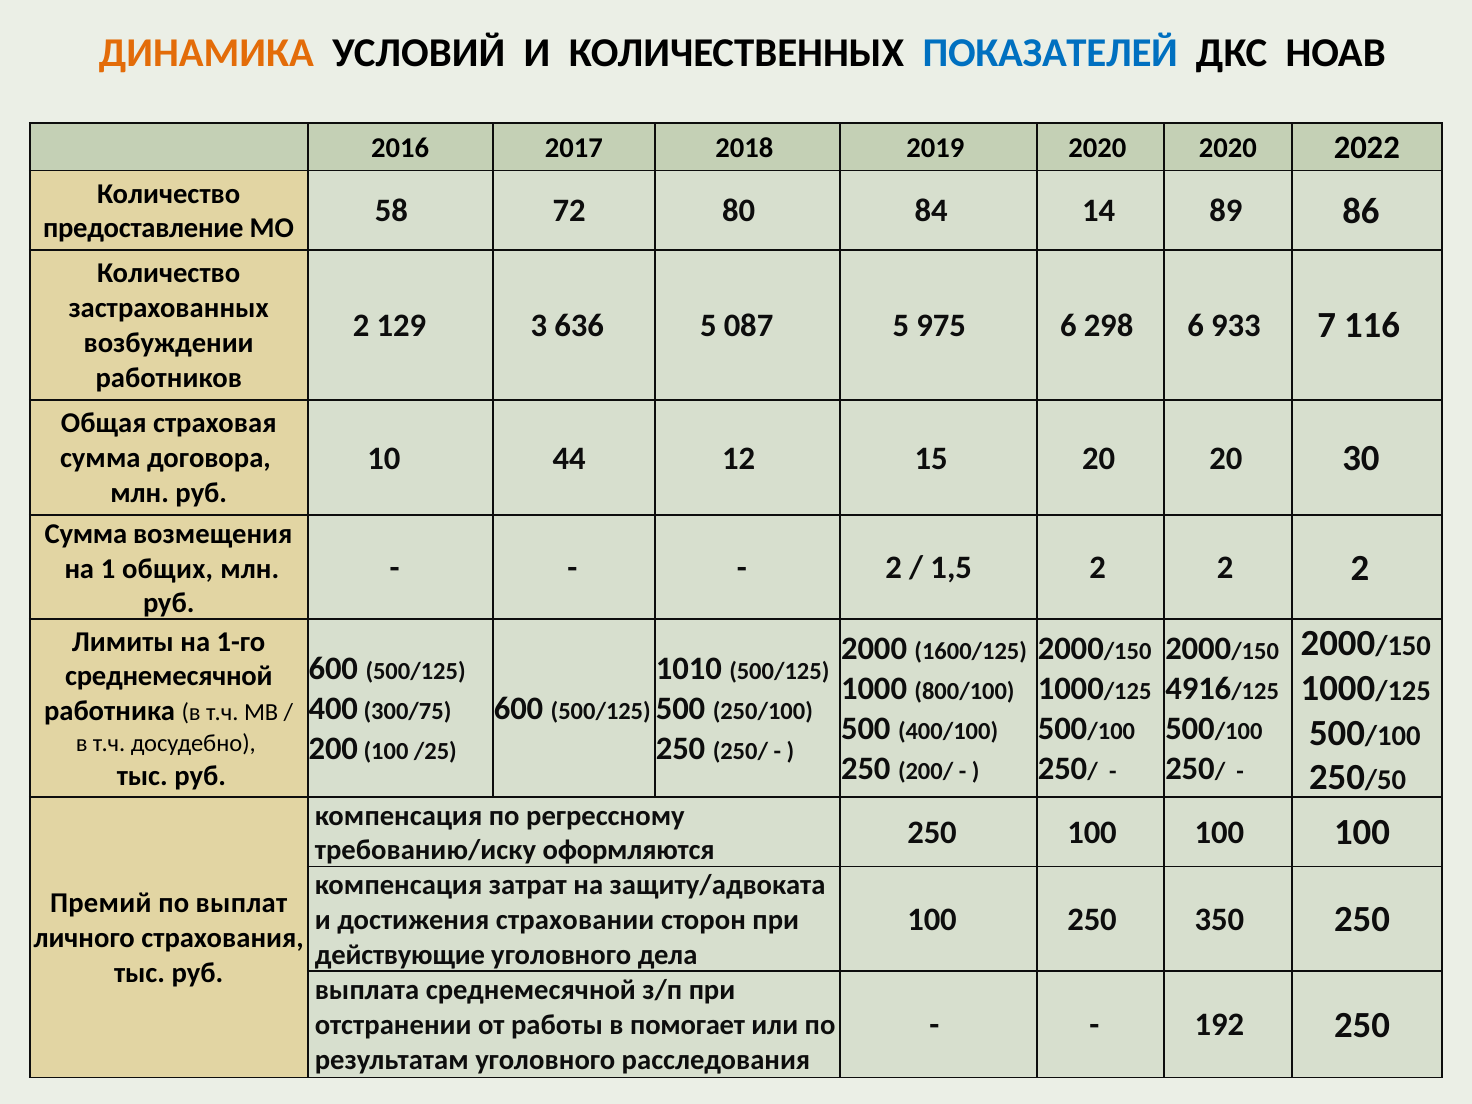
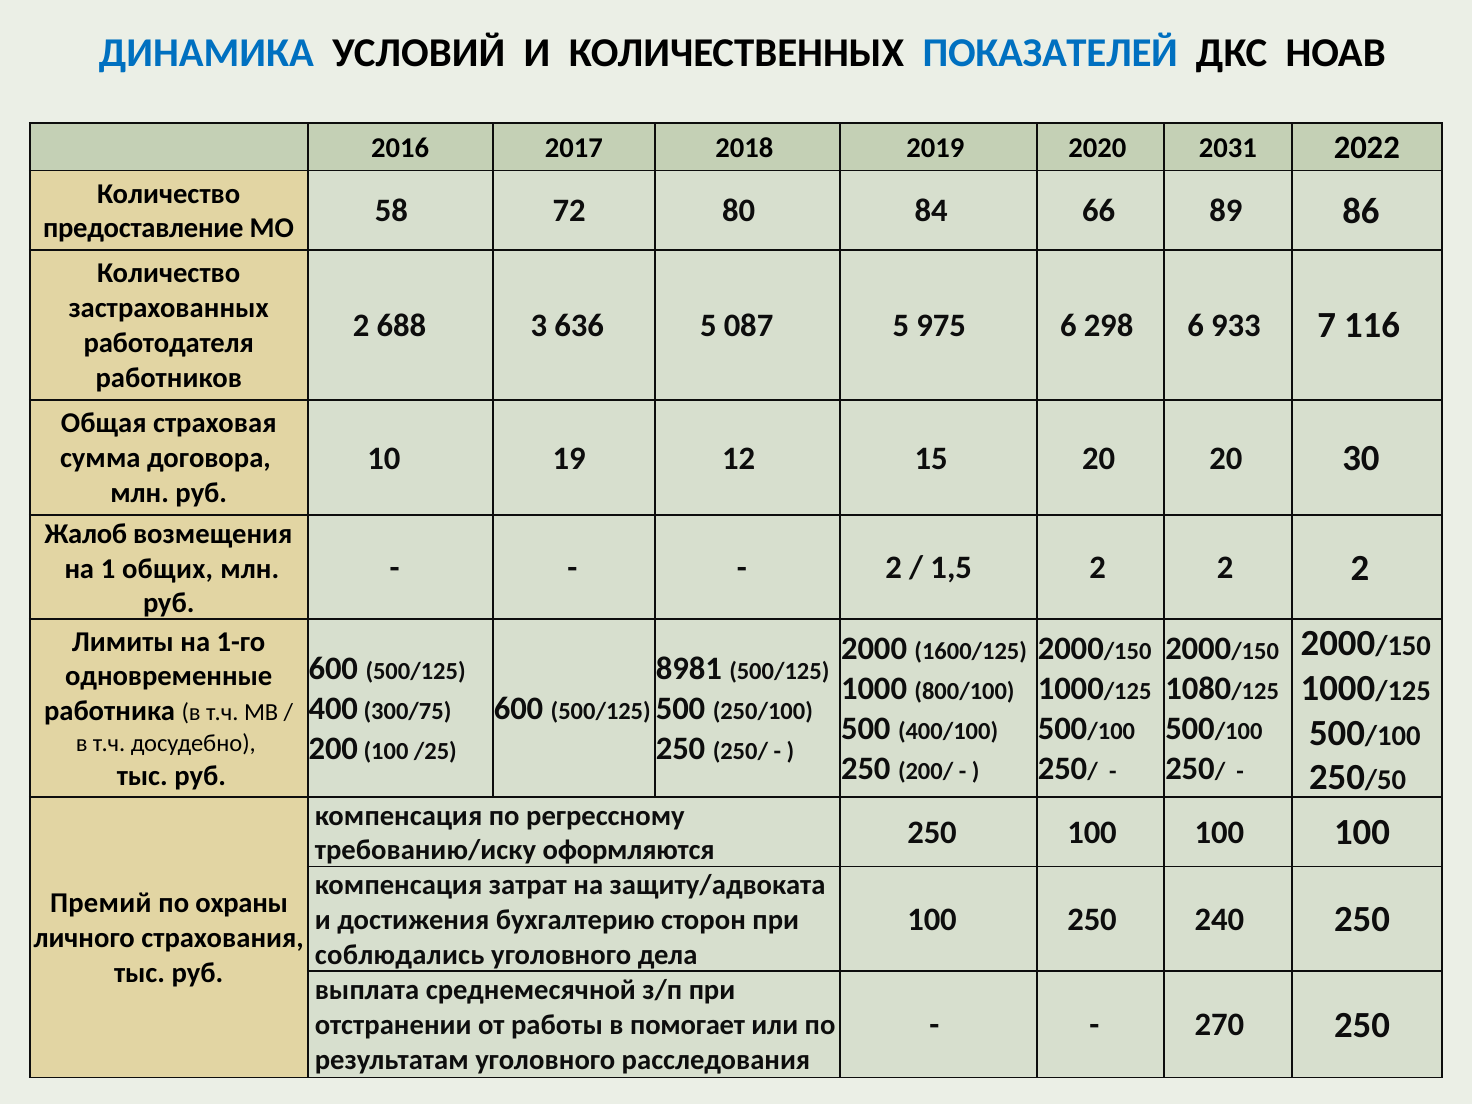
ДИНАМИКА colour: orange -> blue (206, 53)
2020 2020: 2020 -> 2031 (1228, 148)
14: 14 -> 66 (1099, 211)
129: 129 -> 688 (401, 326)
возбуждении: возбуждении -> работодателя (169, 343)
44: 44 -> 19 (569, 458)
Сумма: Сумма -> Жалоб (86, 534)
1010: 1010 -> 8981 (689, 669)
среднемесячной: среднемесячной -> одновременные (169, 677)
4916: 4916 -> 1080 (1198, 689)
выплат: выплат -> охраны (242, 903)
350: 350 -> 240 (1219, 920)
страховании: страховании -> бухгалтерию (575, 920)
действующие: действующие -> соблюдались (400, 955)
192: 192 -> 270 (1219, 1025)
